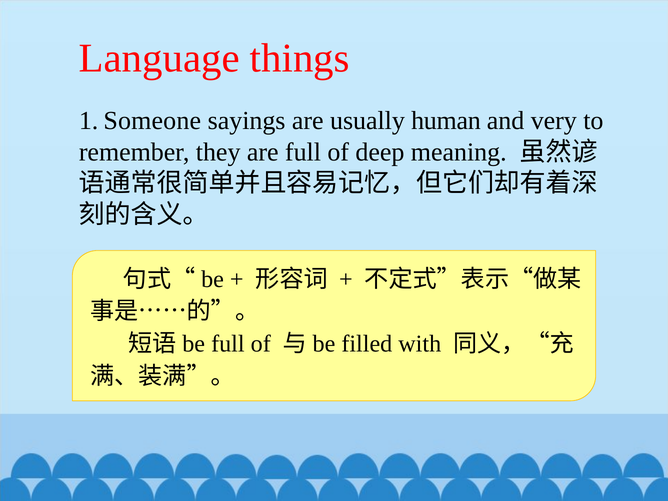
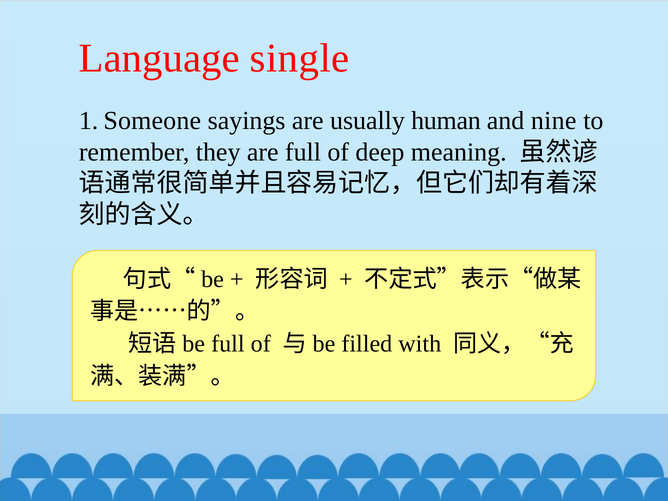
things: things -> single (300, 58)
very: very -> nine (554, 121)
